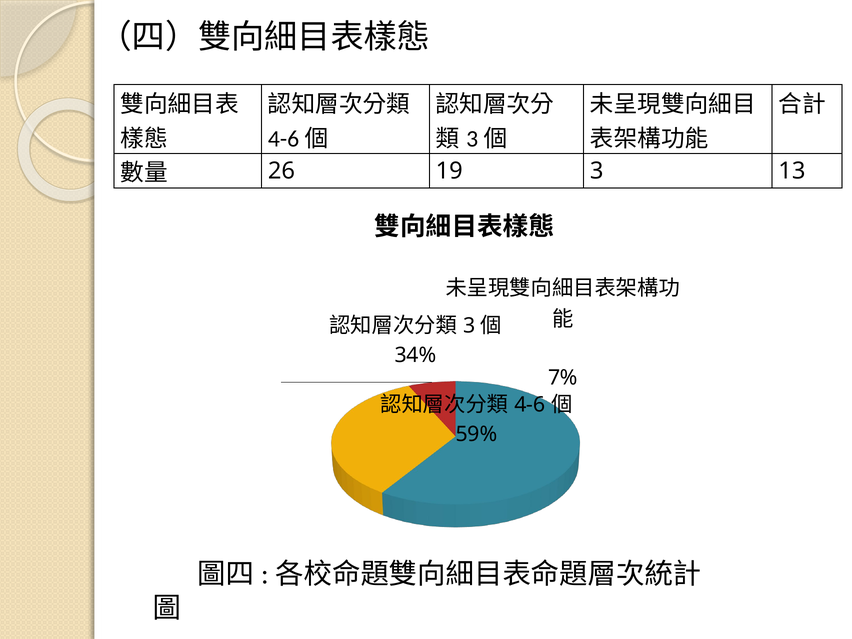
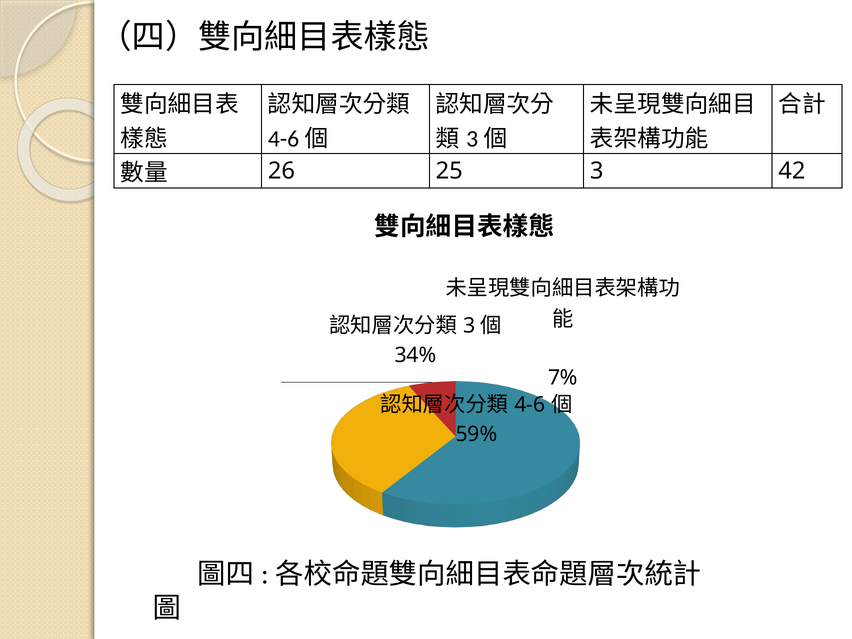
19: 19 -> 25 (449, 171)
13: 13 -> 42 (792, 171)
